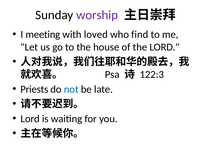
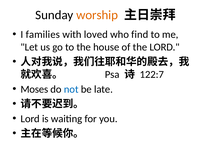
worship colour: purple -> orange (97, 15)
meeting: meeting -> families (43, 34)
122:3: 122:3 -> 122:7 (152, 75)
Priests: Priests -> Moses (34, 89)
